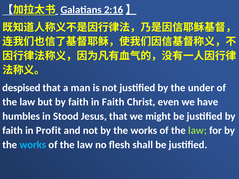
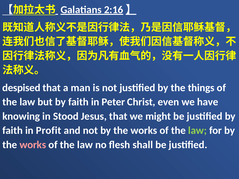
under: under -> things (201, 88)
in Faith: Faith -> Peter (113, 102)
humbles: humbles -> knowing (21, 116)
works colour: light blue -> pink (33, 145)
